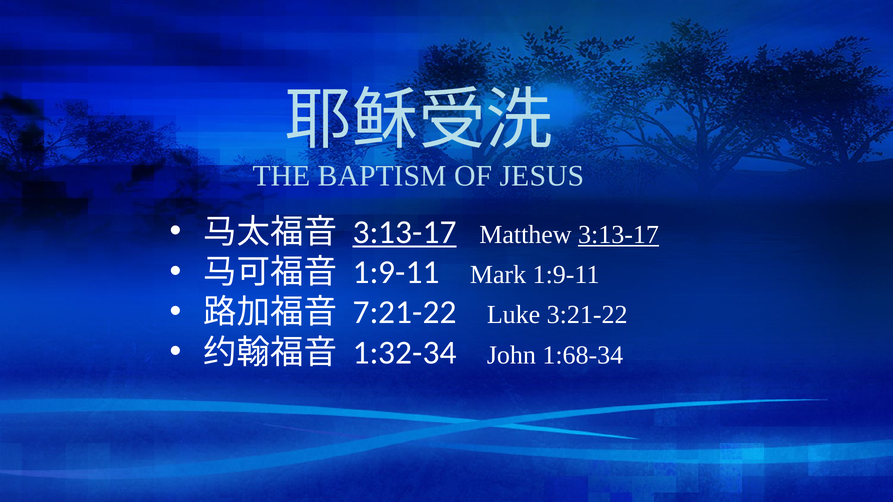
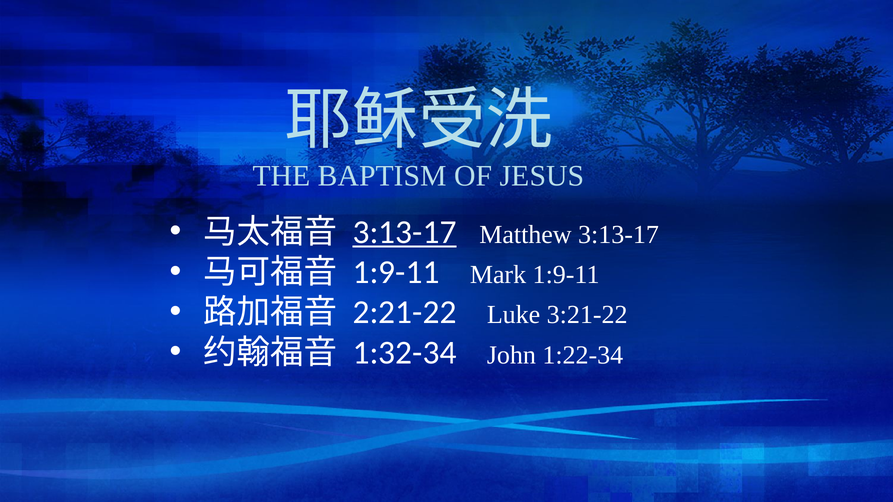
3:13-17 underline: present -> none (619, 235)
7:21-22: 7:21-22 -> 2:21-22 (405, 313)
1:68-34: 1:68-34 -> 1:22-34 (583, 355)
